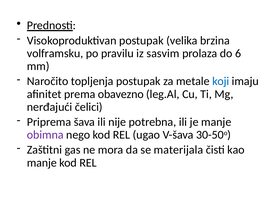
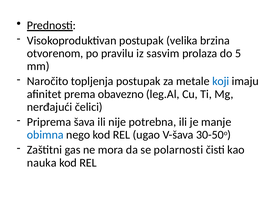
volframsku: volframsku -> otvorenom (55, 53)
6: 6 -> 5 (238, 53)
obimna colour: purple -> blue (45, 135)
materijala: materijala -> polarnosti (178, 150)
manje: manje -> nauka (42, 163)
